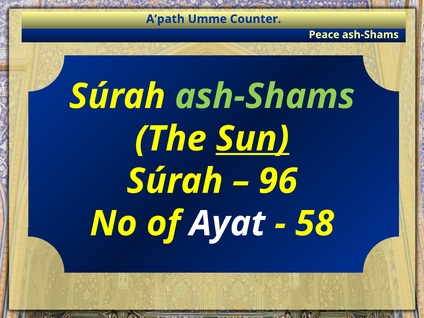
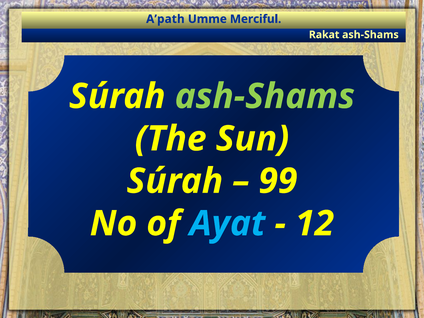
Counter: Counter -> Merciful (256, 19)
Peace: Peace -> Rakat (324, 35)
Sun underline: present -> none (252, 139)
96: 96 -> 99 (278, 181)
Ayat colour: white -> light blue (227, 224)
58: 58 -> 12 (315, 224)
